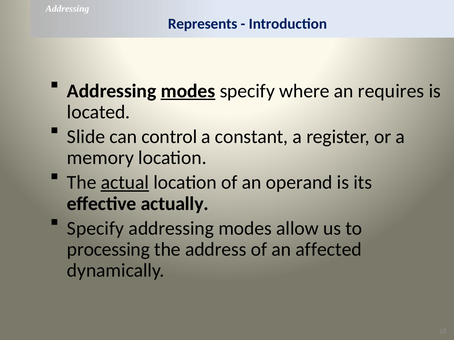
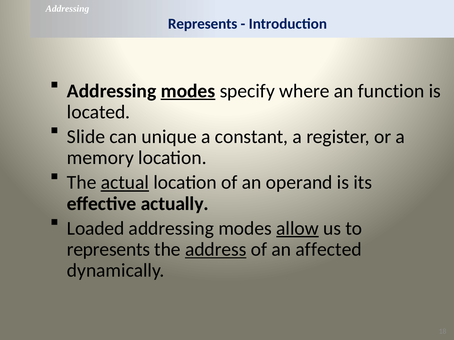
requires: requires -> function (391, 91)
control: control -> unique (169, 137)
Specify: Specify -> Loaded (96, 229)
allow underline: none -> present (298, 229)
processing: processing -> represents (108, 250)
address underline: none -> present (216, 250)
